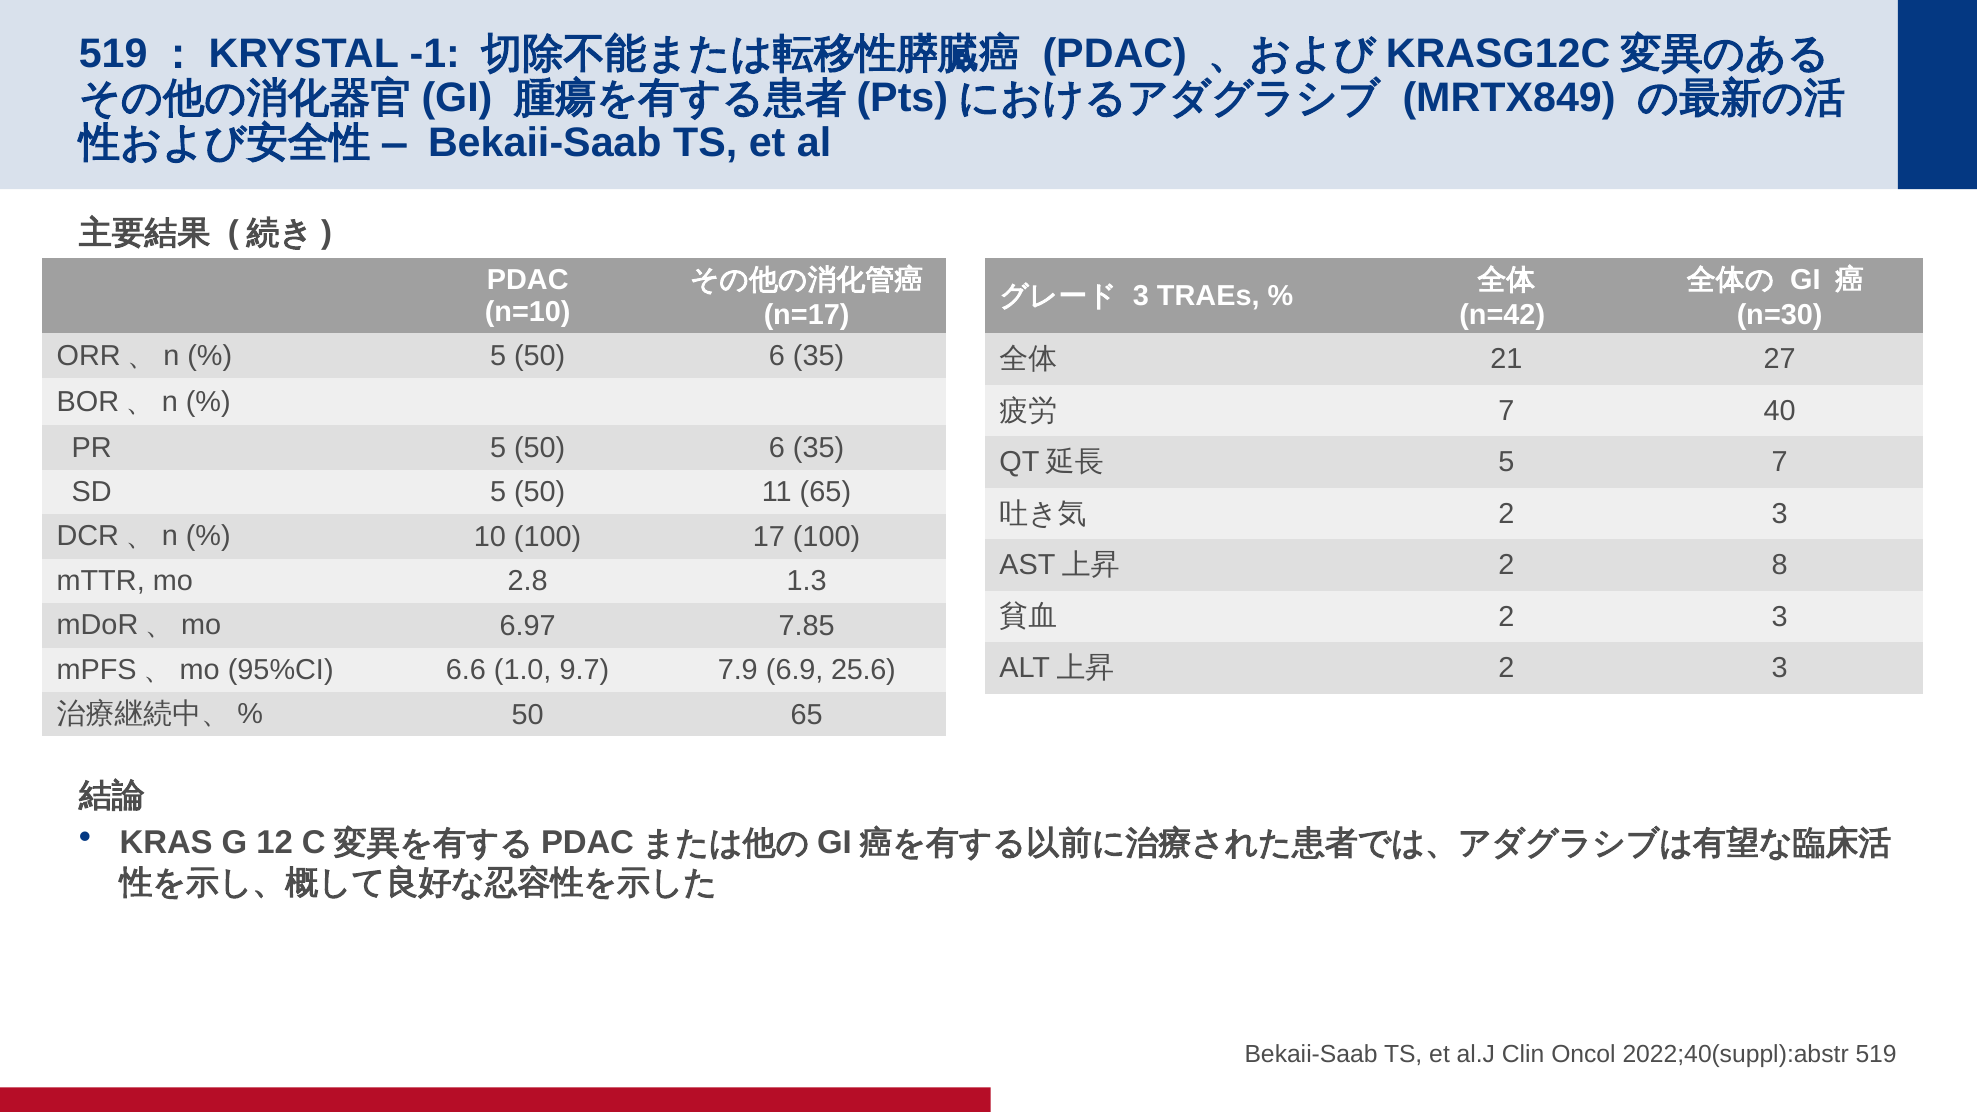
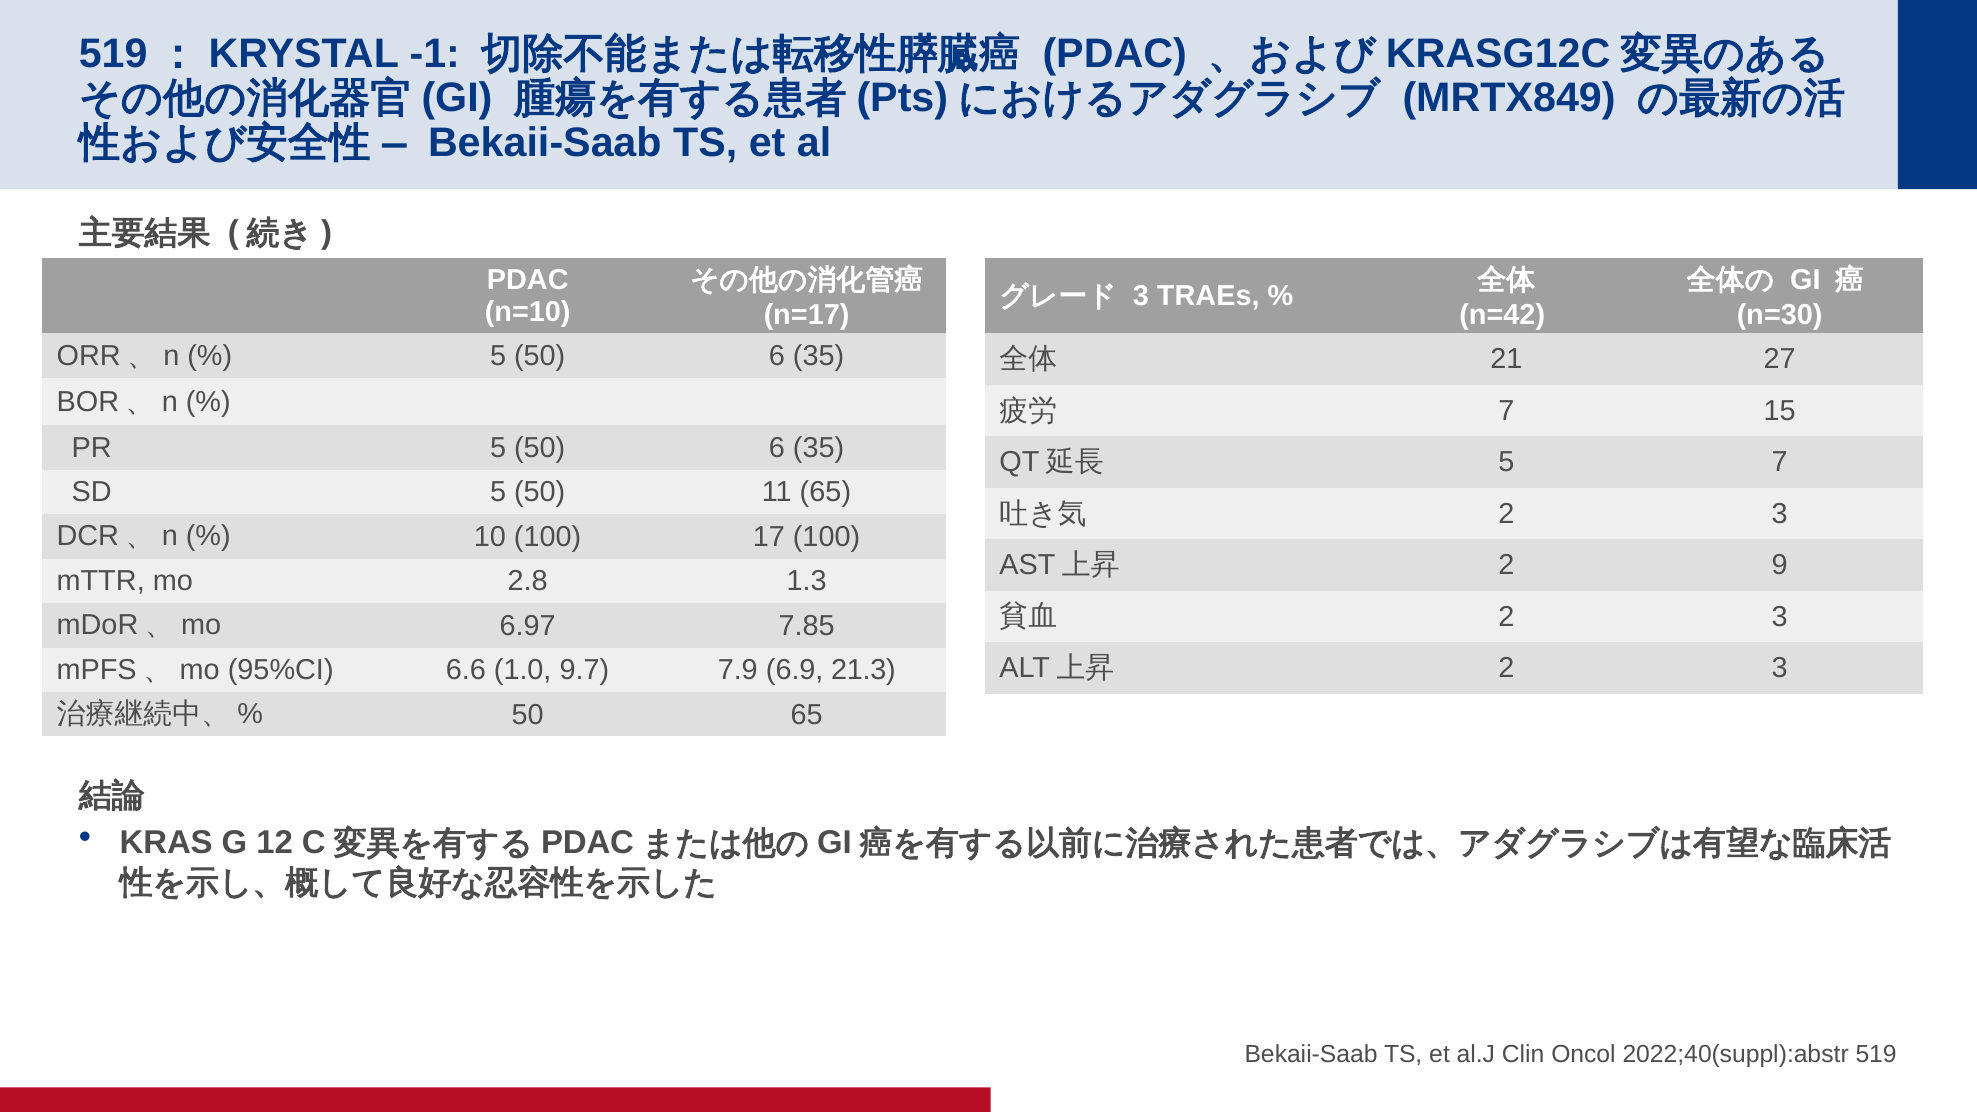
40: 40 -> 15 (1780, 411)
8: 8 -> 9 (1780, 565)
25.6: 25.6 -> 21.3 (863, 670)
